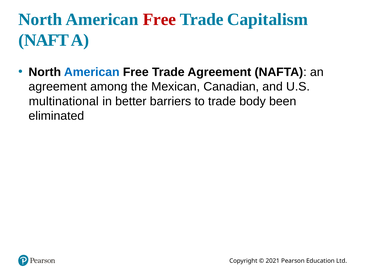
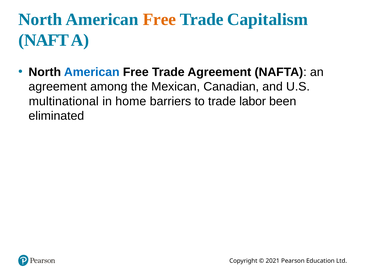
Free colour: red -> orange (159, 20)
better: better -> home (131, 102)
body: body -> labor (253, 102)
